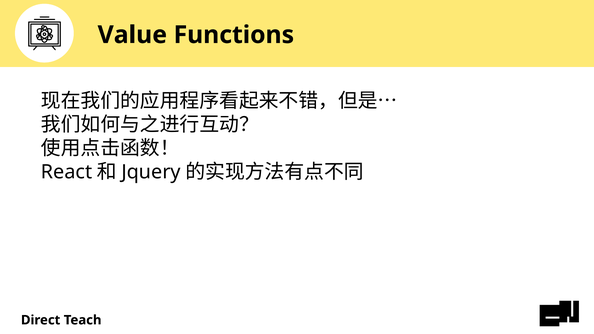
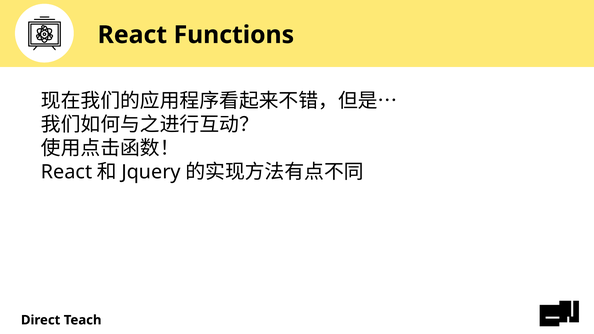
Value: Value -> React (132, 35)
